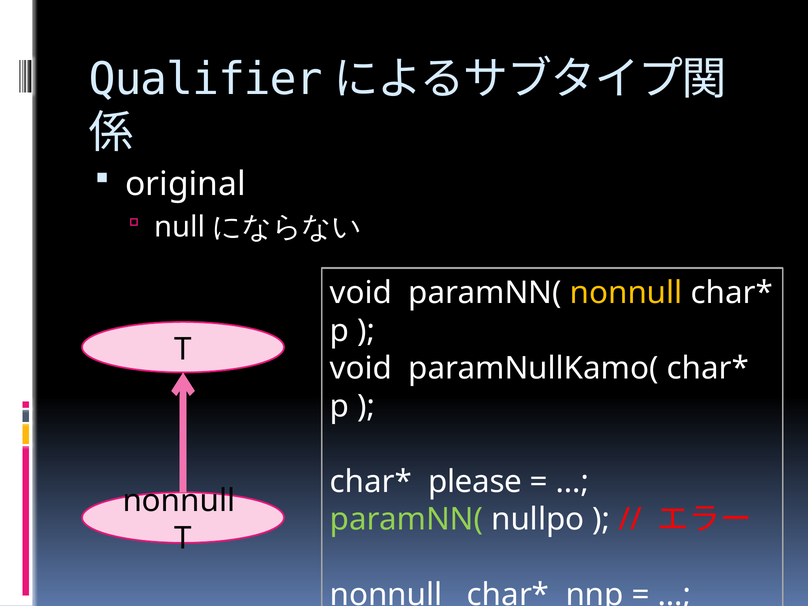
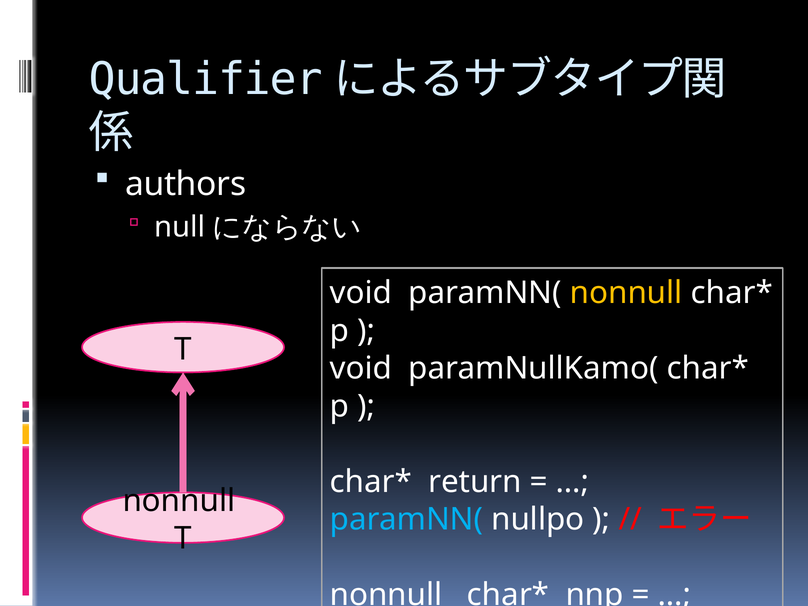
original: original -> authors (186, 184)
please: please -> return (475, 482)
paramNN( colour: light green -> light blue (407, 519)
